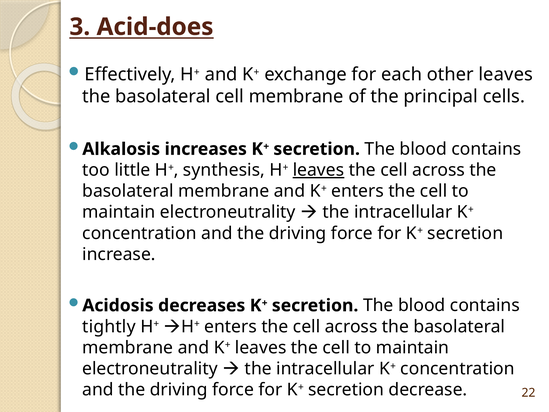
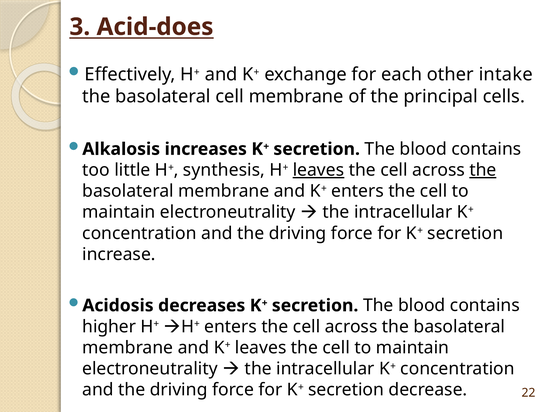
other leaves: leaves -> intake (506, 74)
the underline: none -> present (483, 170)
tightly: tightly -> higher (109, 326)
